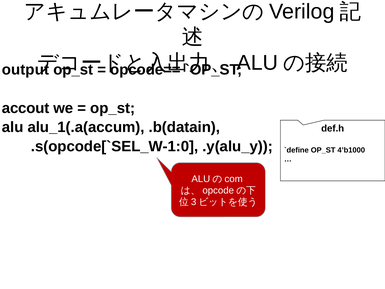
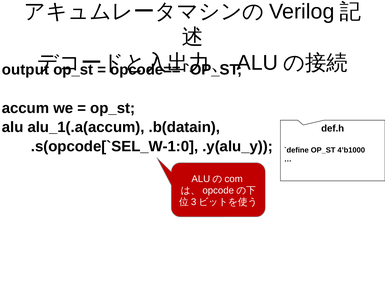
accout: accout -> accum (26, 108)
